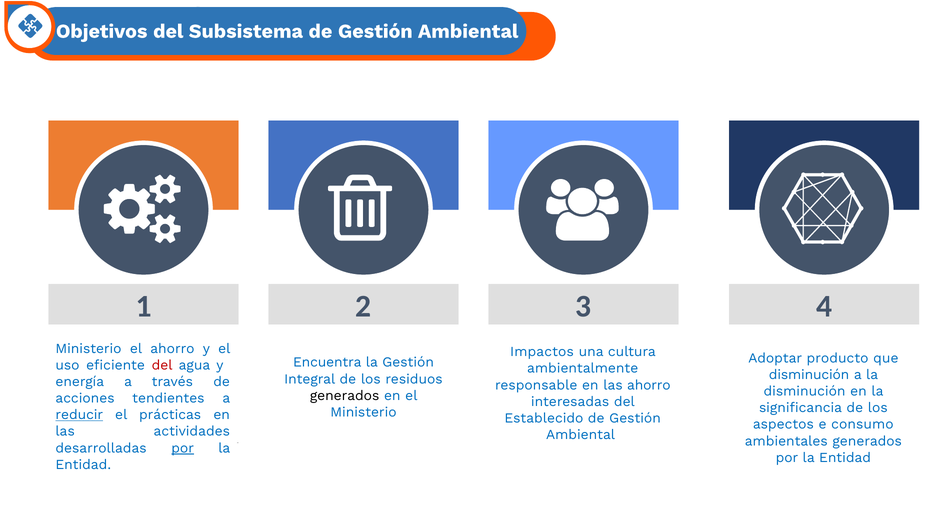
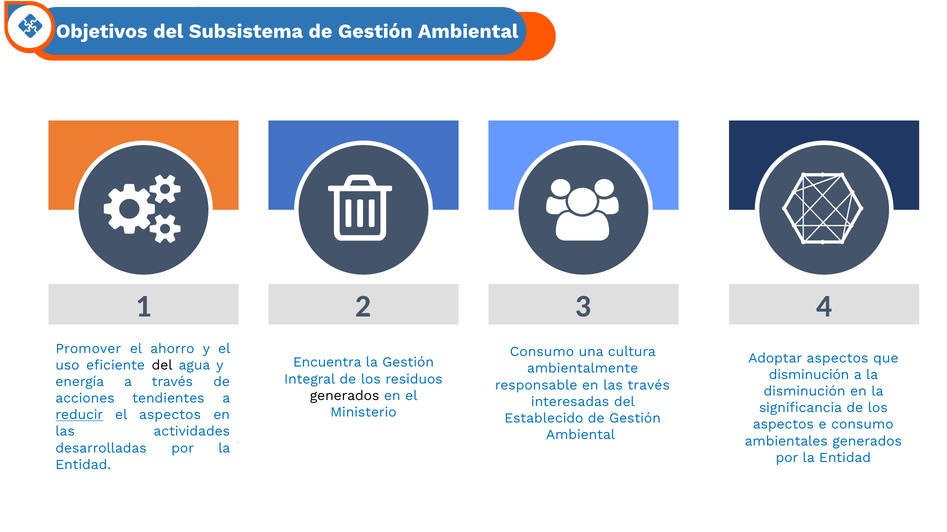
Ministerio: Ministerio -> Promover (88, 349)
Impactos: Impactos -> Consumo (542, 352)
Adoptar producto: producto -> aspectos (837, 359)
del colour: red -> black (162, 366)
las ahorro: ahorro -> través (649, 385)
el prácticas: prácticas -> aspectos (170, 415)
por underline: present -> none (183, 449)
